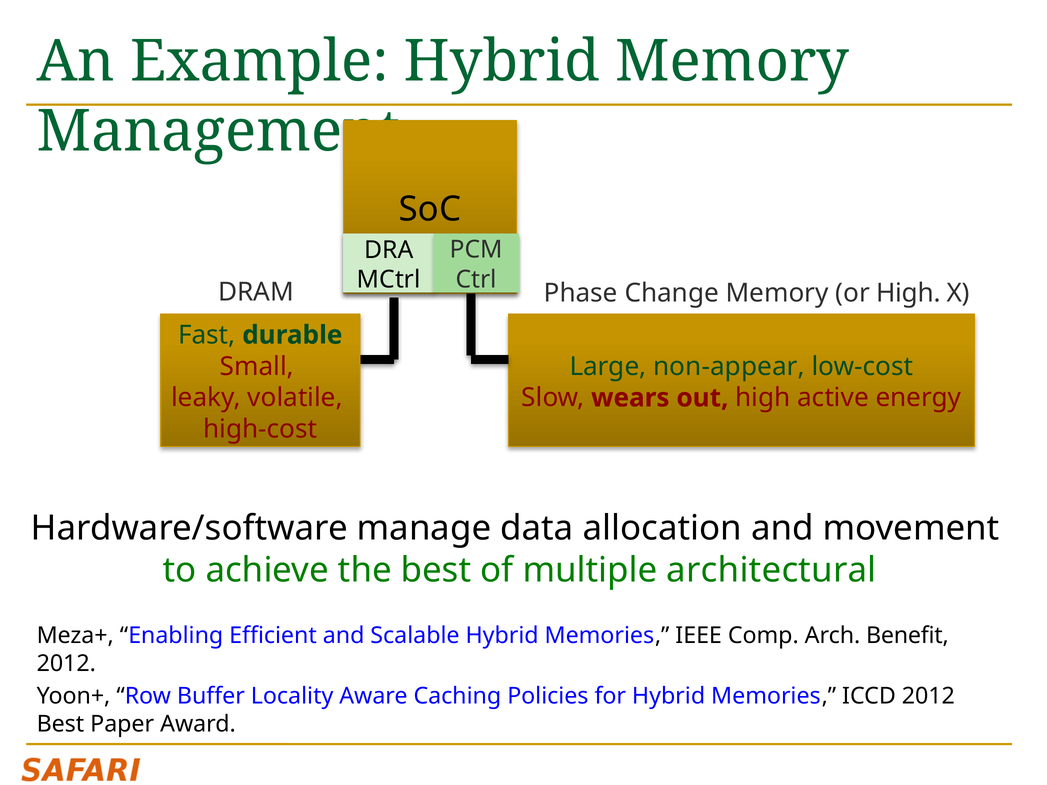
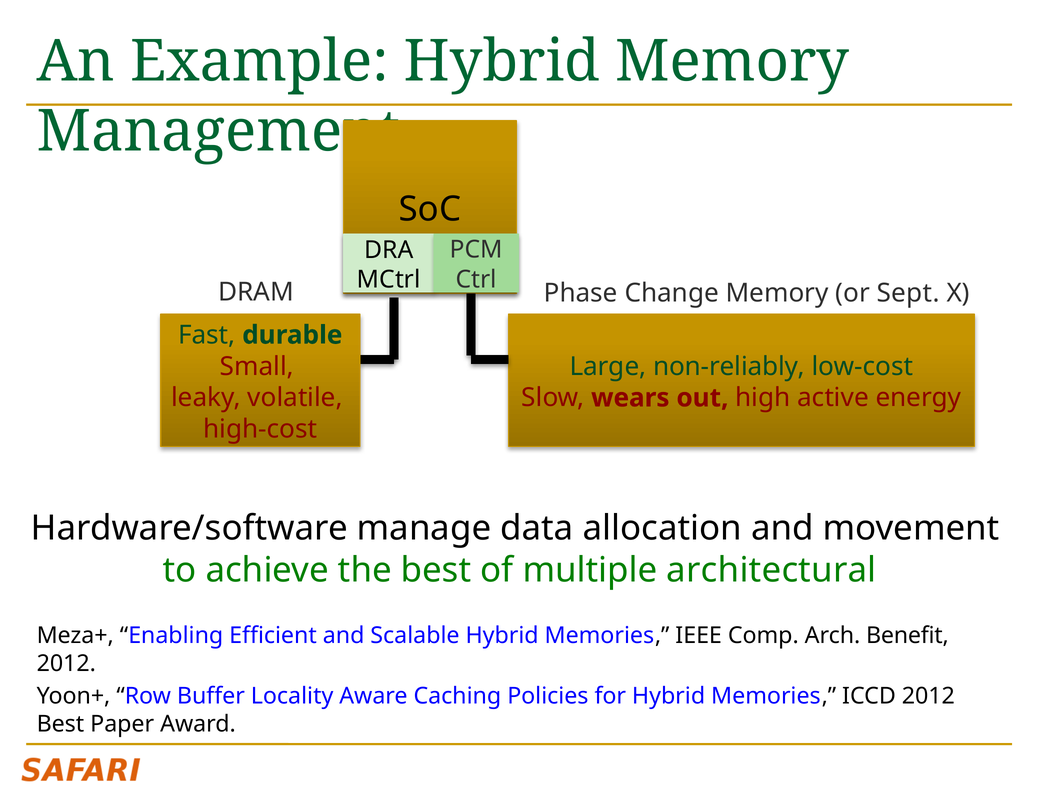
or High: High -> Sept (908, 293)
non-appear: non-appear -> non-reliably (729, 367)
